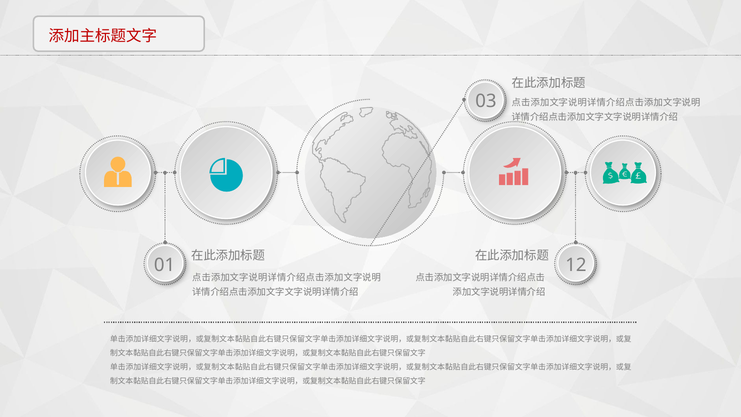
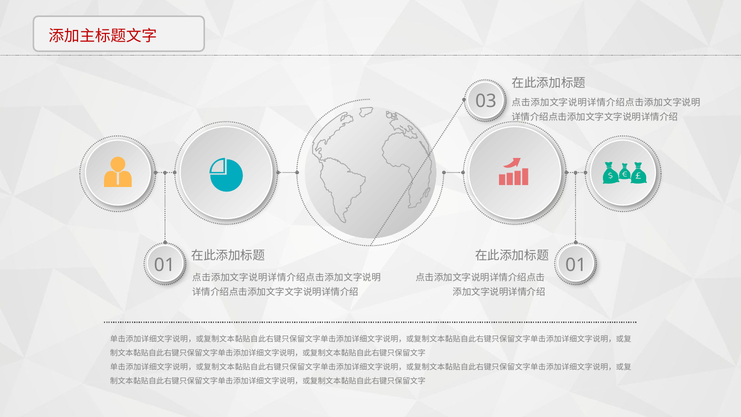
01 12: 12 -> 01 (576, 265)
